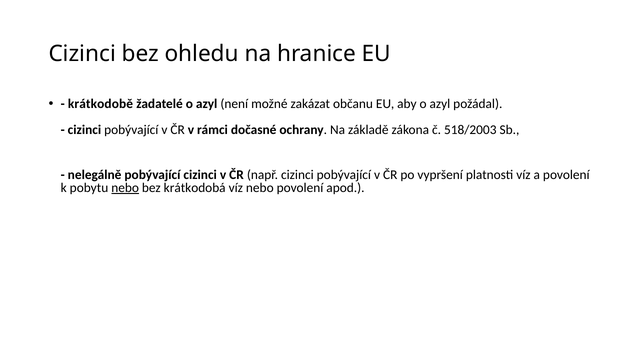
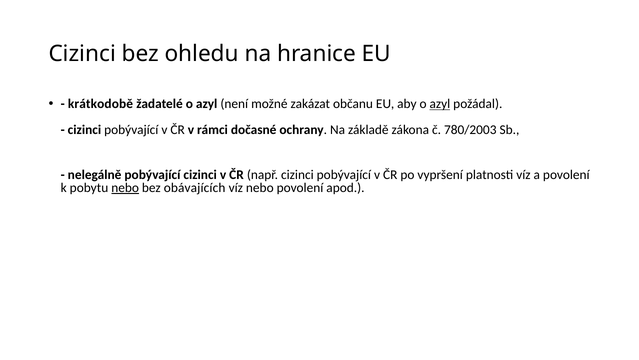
azyl underline: none -> present (440, 104)
518/2003: 518/2003 -> 780/2003 (470, 130)
krátkodobá: krátkodobá -> obávajících (195, 187)
